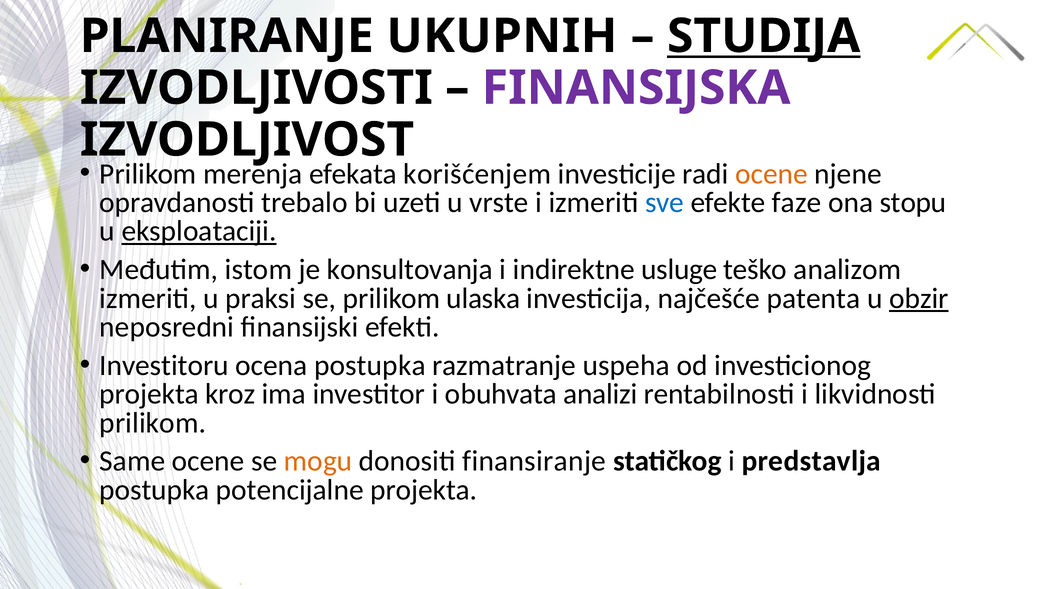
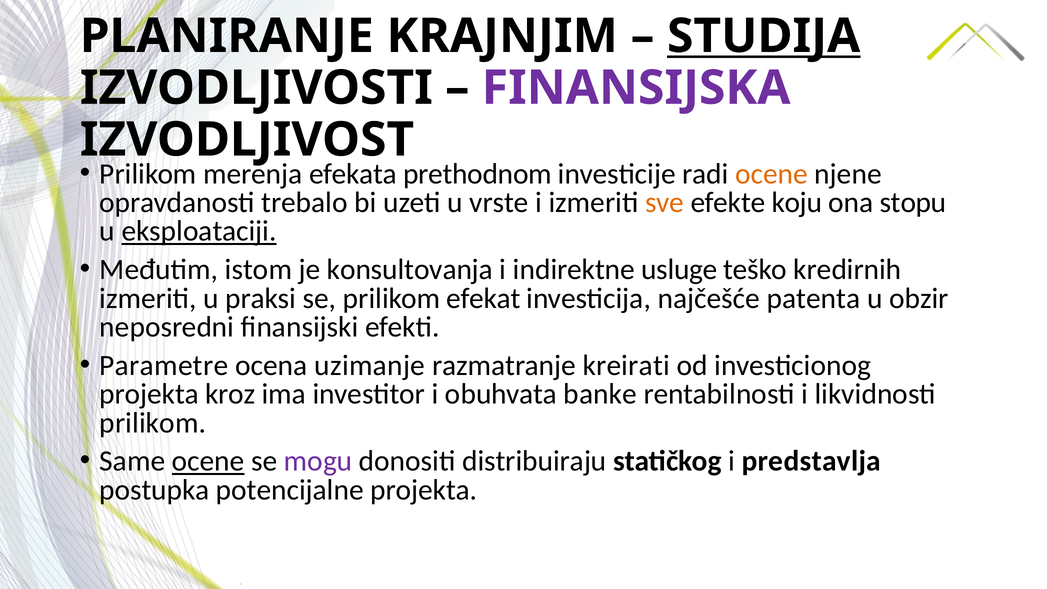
UKUPNIH: UKUPNIH -> KRAJNJIM (502, 36)
korišćenjem: korišćenjem -> prethodnom (478, 174)
sve colour: blue -> orange (665, 203)
faze: faze -> koju (797, 203)
analizom: analizom -> kredirnih (847, 270)
ulaska: ulaska -> efekat (483, 298)
obzir underline: present -> none (919, 298)
Investitoru: Investitoru -> Parametre (164, 365)
ocena postupka: postupka -> uzimanje (370, 365)
uspeha: uspeha -> kreirati (626, 365)
analizi: analizi -> banke (600, 394)
ocene underline: none -> present (208, 461)
mogu colour: orange -> purple (318, 461)
finansiranje: finansiranje -> distribuiraju (534, 461)
